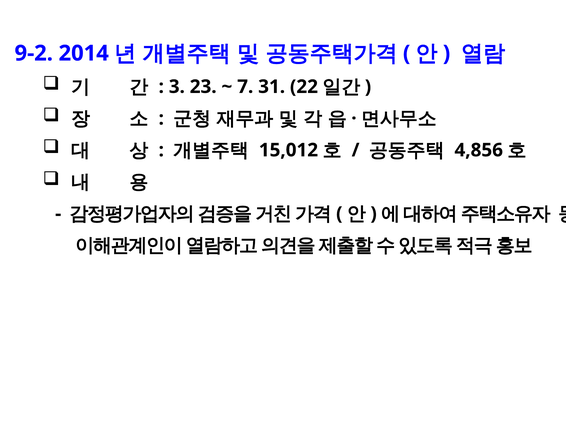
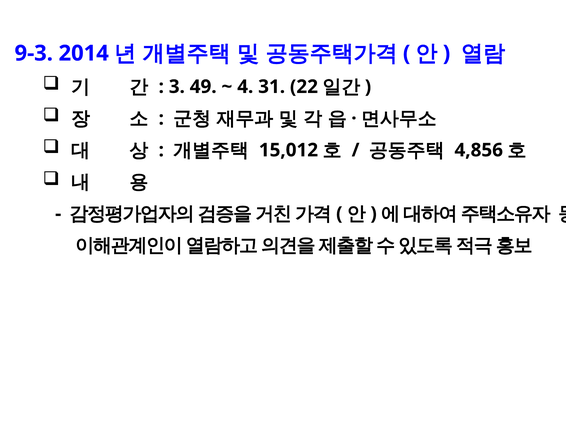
9-2: 9-2 -> 9-3 (34, 53)
23: 23 -> 49 (203, 87)
7: 7 -> 4 (245, 87)
